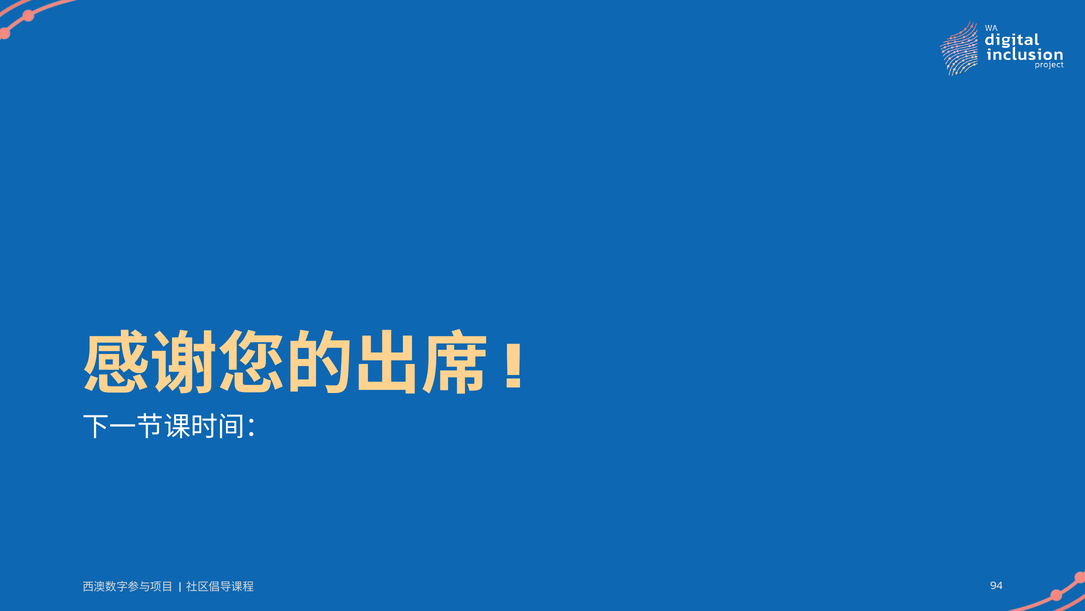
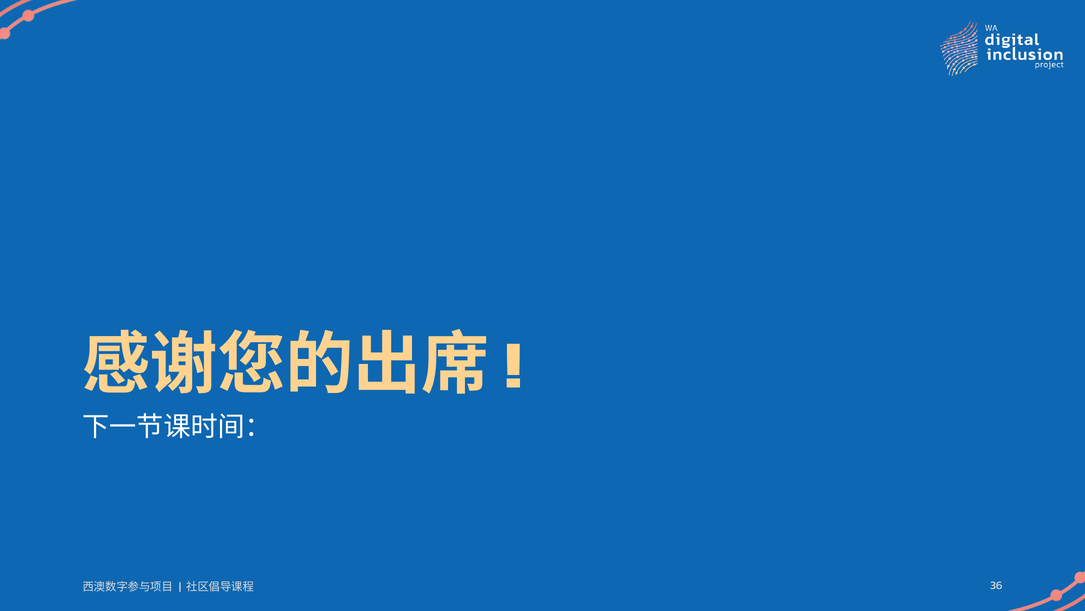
94: 94 -> 36 (996, 585)
